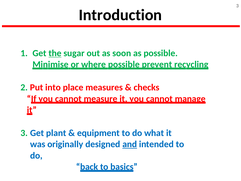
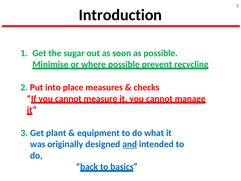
the underline: present -> none (55, 53)
